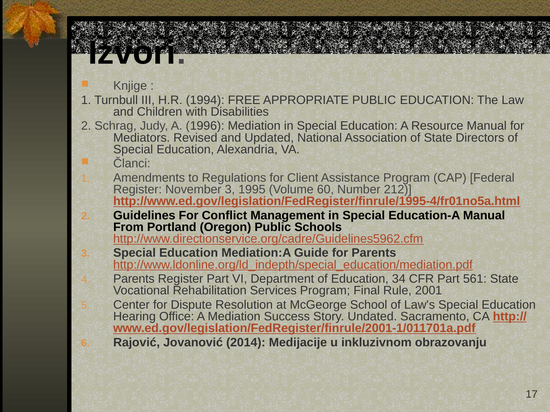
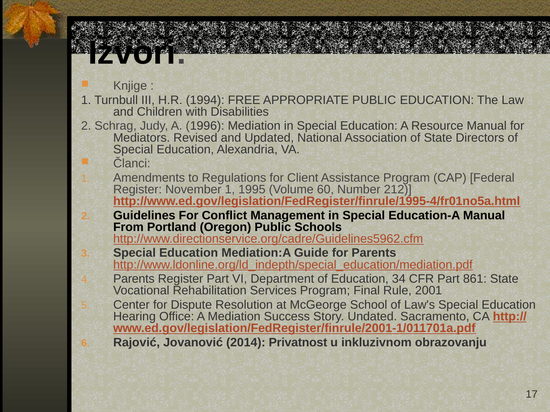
November 3: 3 -> 1 (230, 190)
561: 561 -> 861 (475, 279)
Medijacije: Medijacije -> Privatnost (298, 343)
